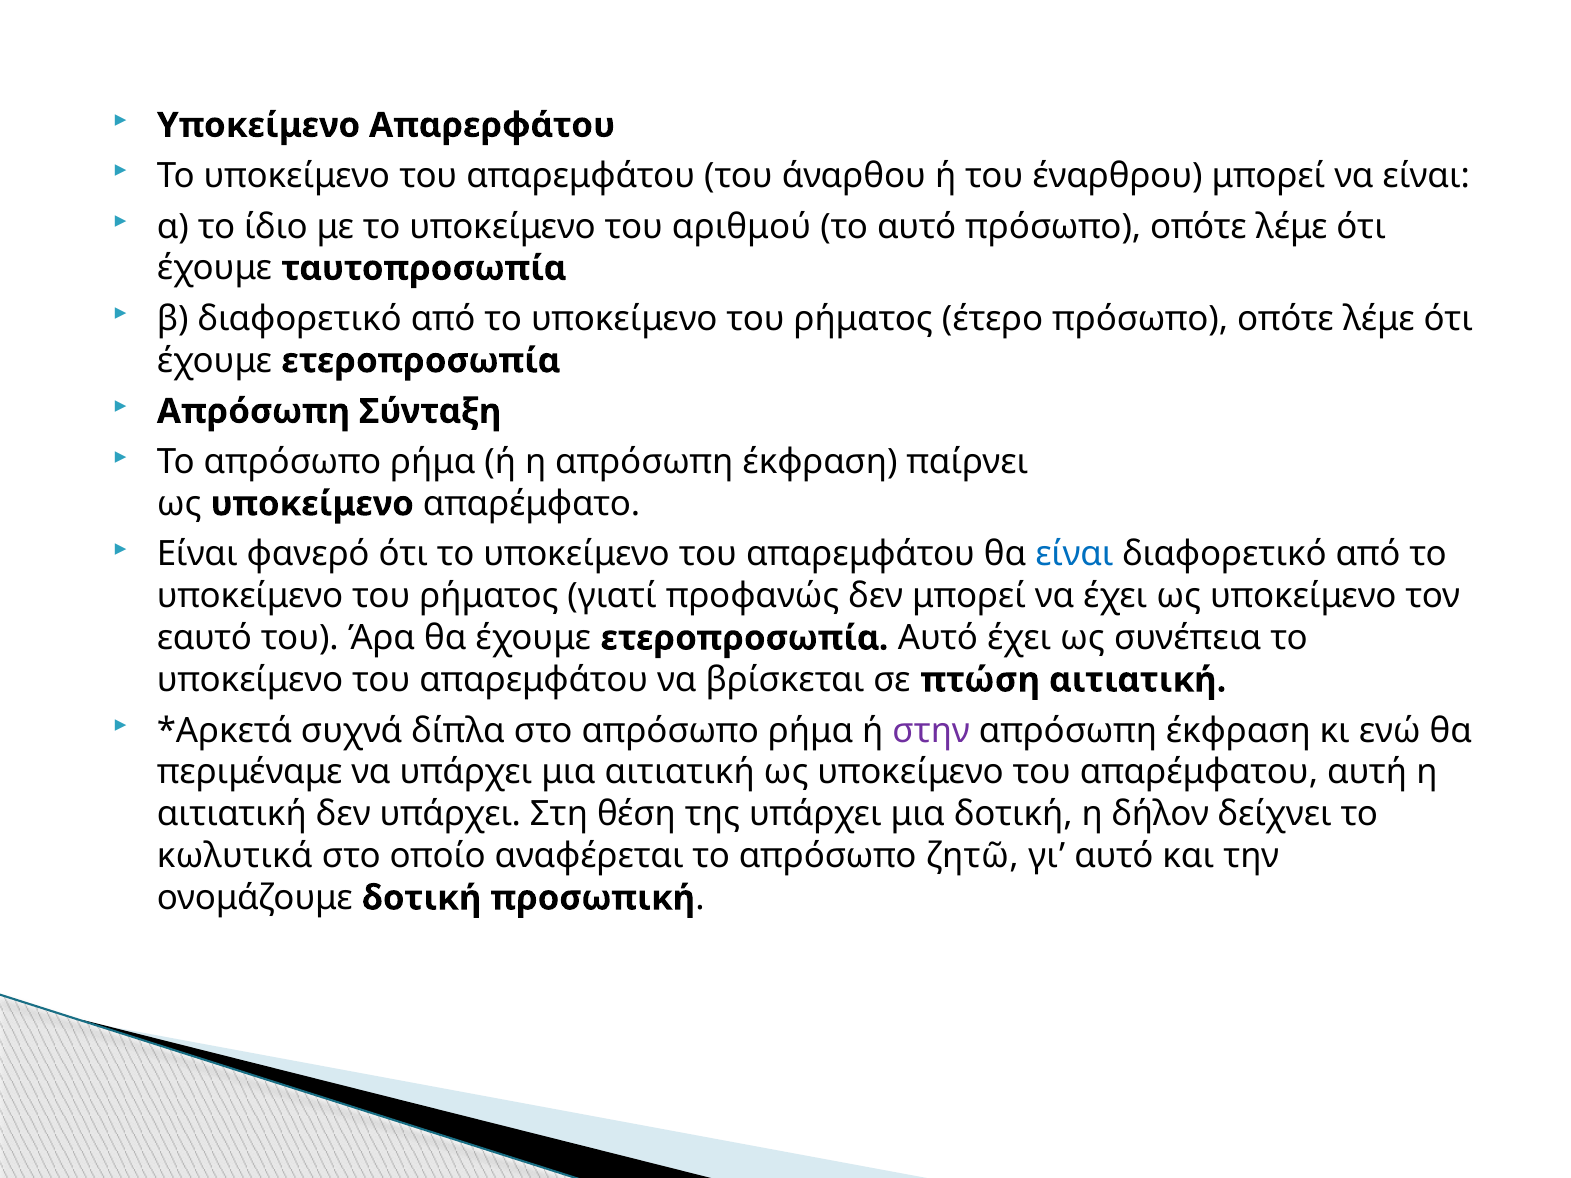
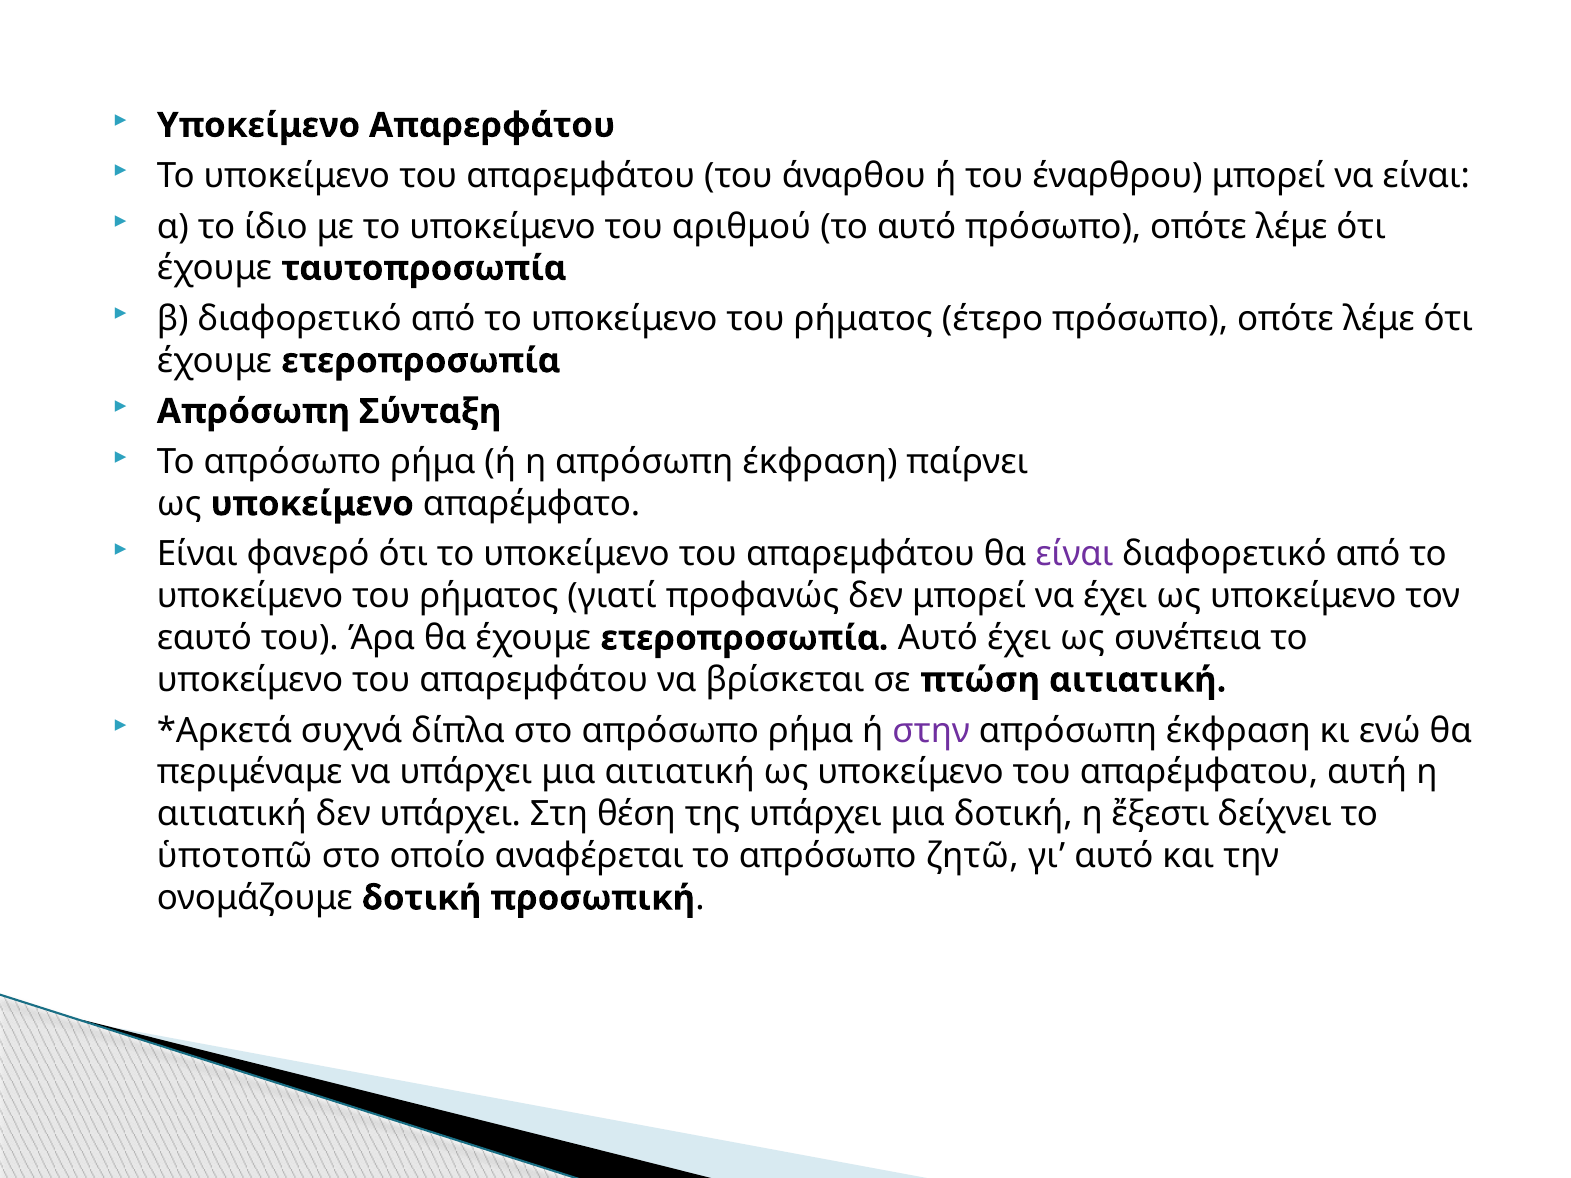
είναι colour: blue -> purple (1074, 555)
δήλον: δήλον -> ἔξεστι (1160, 815)
κωλυτικά: κωλυτικά -> ὑποτοπῶ (235, 856)
